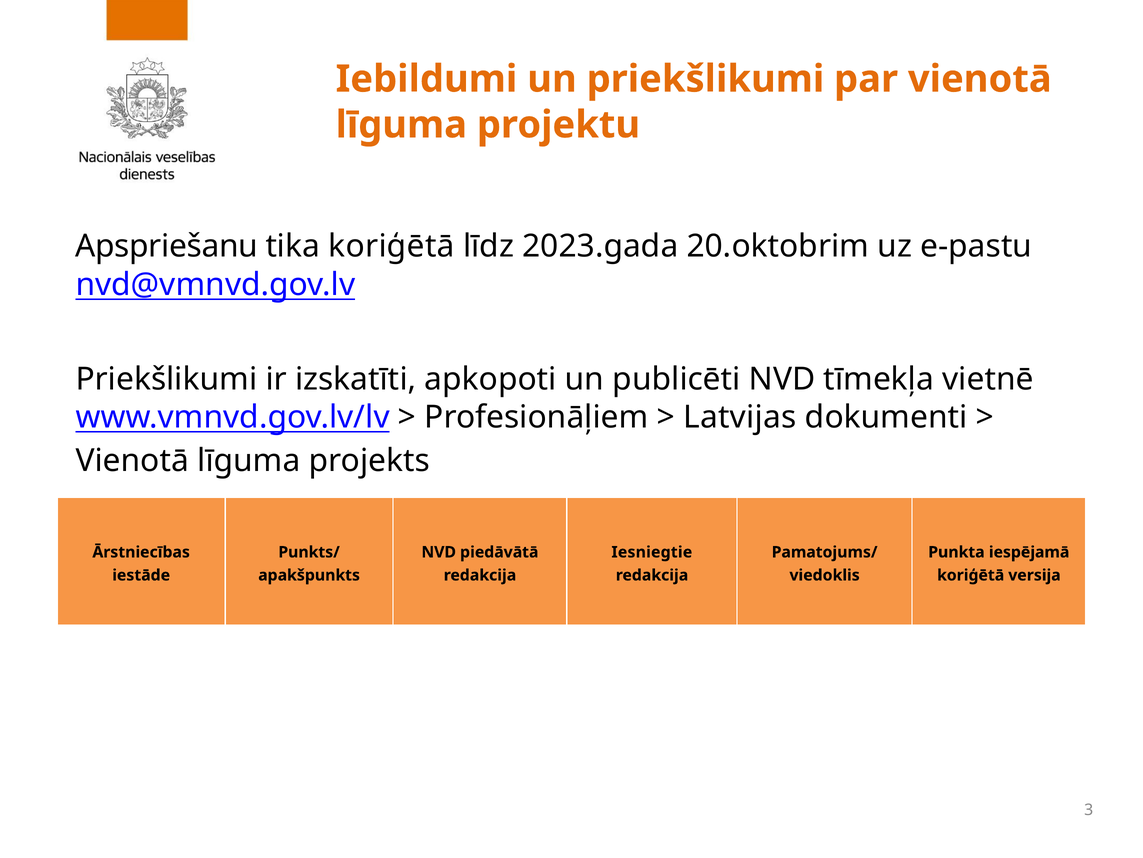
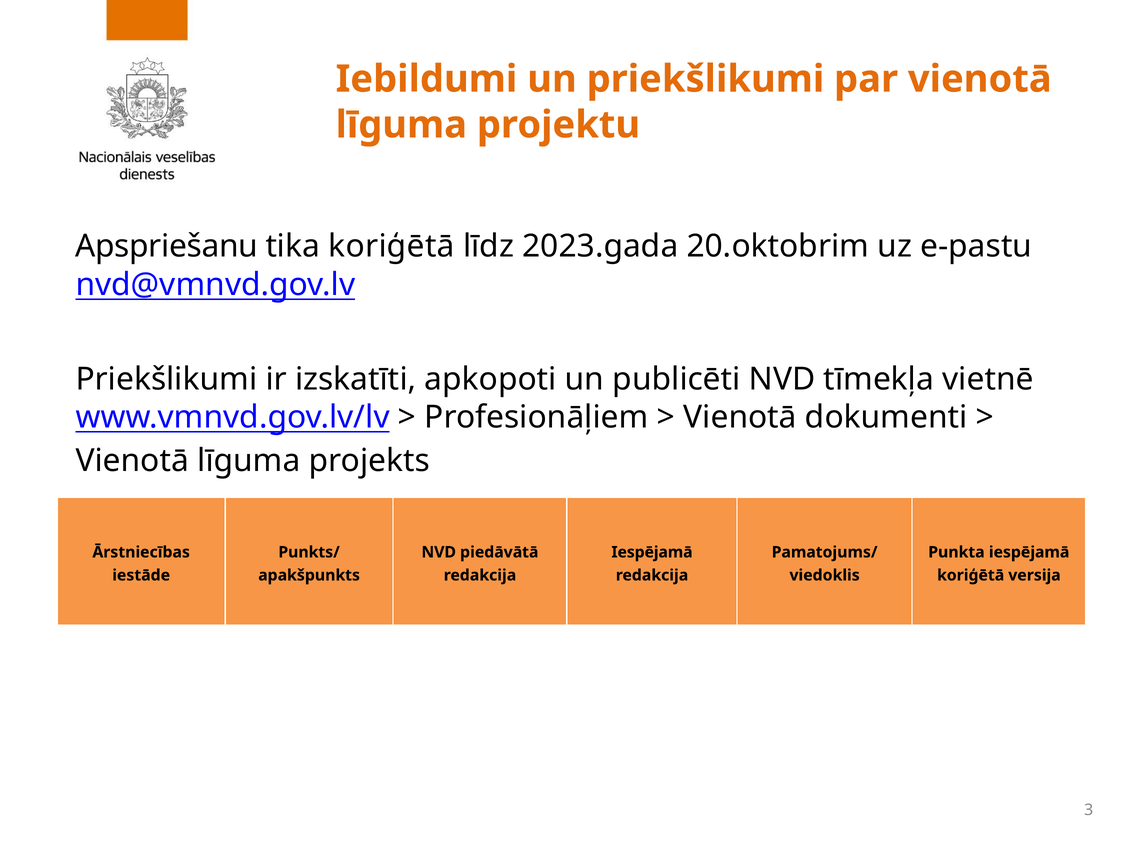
Latvijas: Latvijas -> Vienotā (740, 417)
Iesniegtie: Iesniegtie -> Iespējamā (652, 552)
